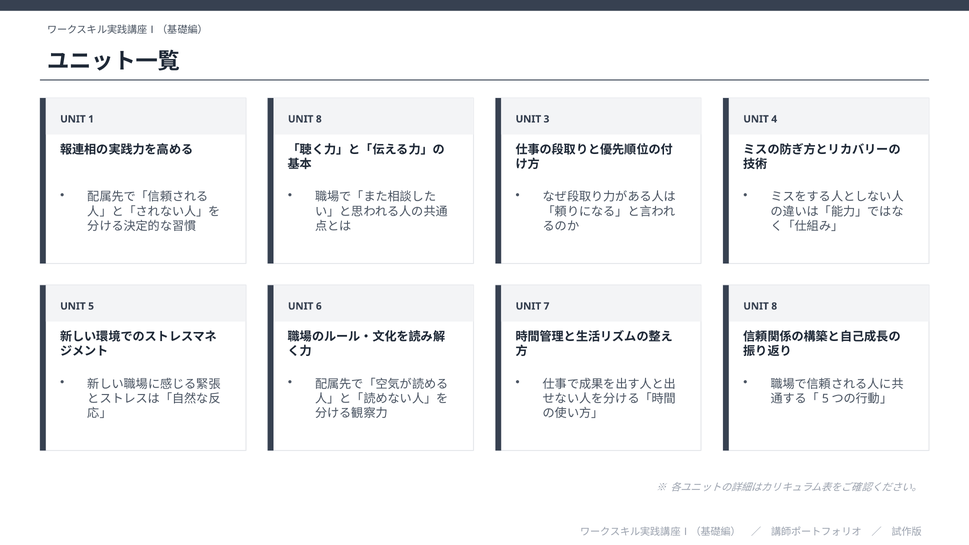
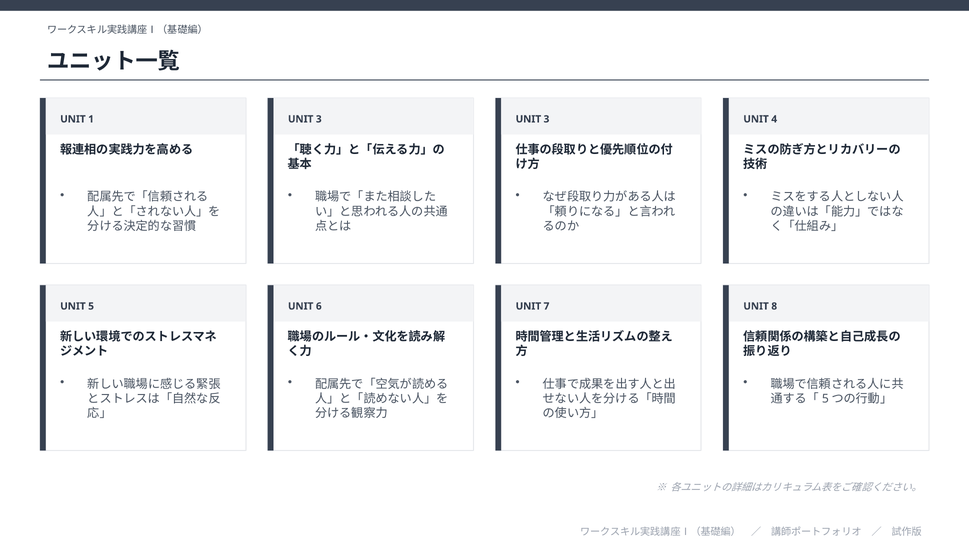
8: 8 -> 3 (319, 119)
